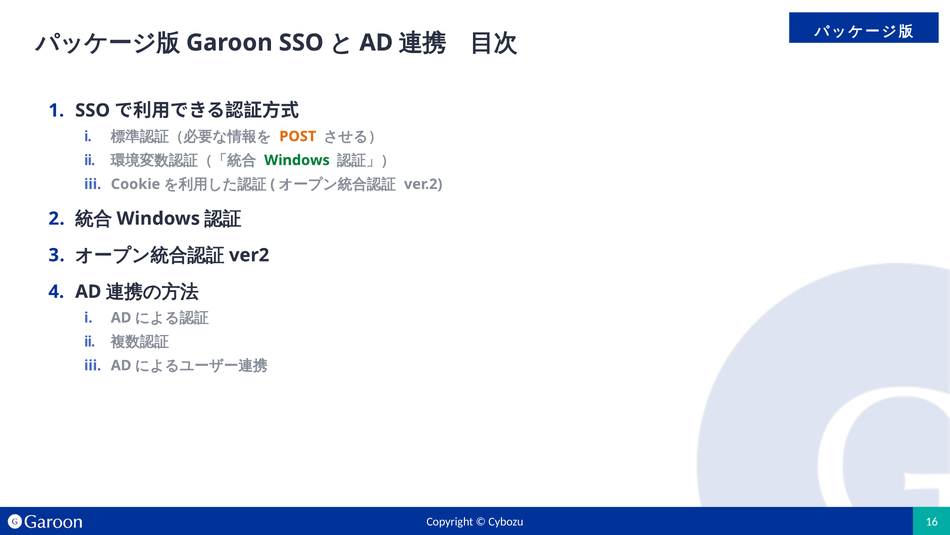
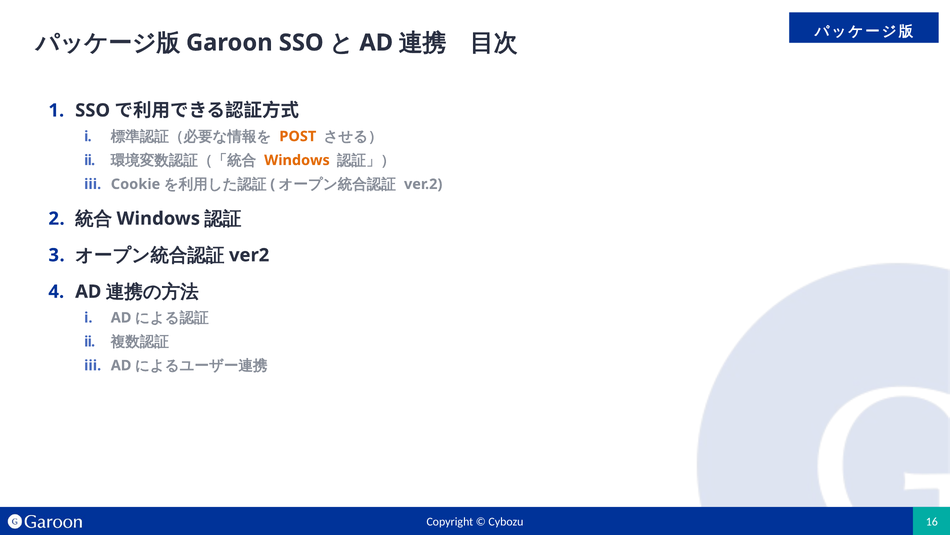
Windows colour: green -> orange (297, 160)
